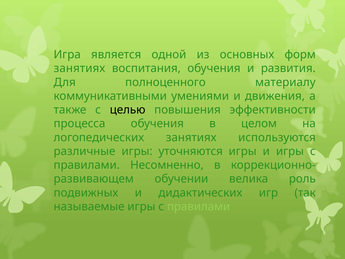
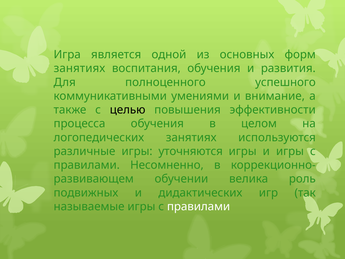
материалу: материалу -> успешного (285, 82)
движения: движения -> внимание (275, 96)
правилами colour: light green -> white (199, 206)
